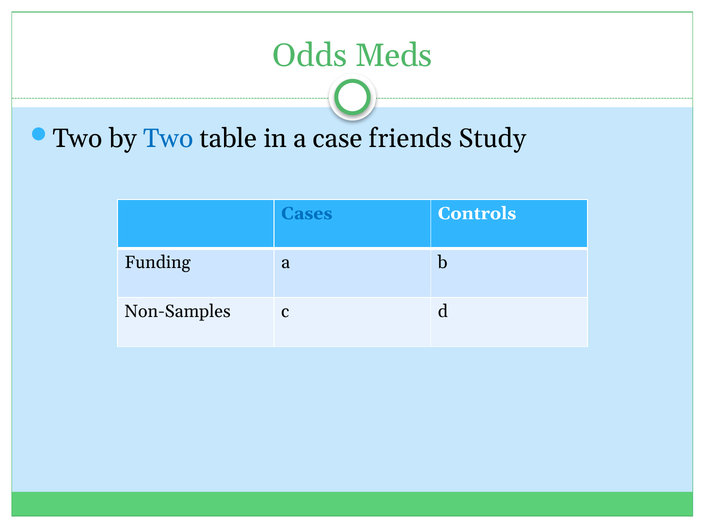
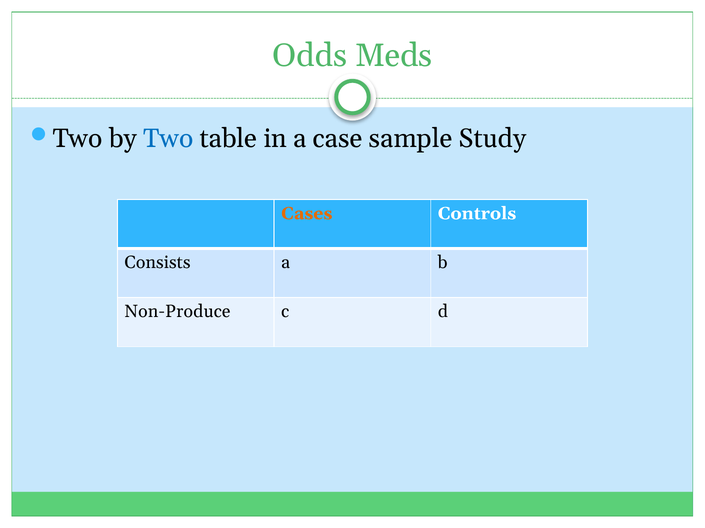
friends: friends -> sample (411, 139)
Cases colour: blue -> orange (307, 214)
Funding: Funding -> Consists (158, 263)
Non-Samples: Non-Samples -> Non-Produce (178, 312)
